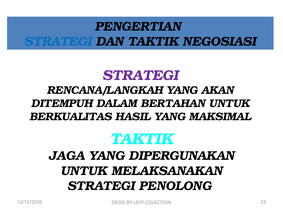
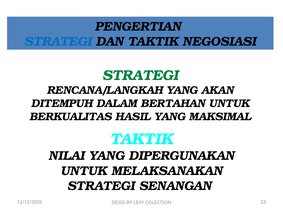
STRATEGI colour: purple -> green (140, 75)
JAGA: JAGA -> NILAI (67, 156)
PENOLONG: PENOLONG -> SENANGAN (175, 186)
